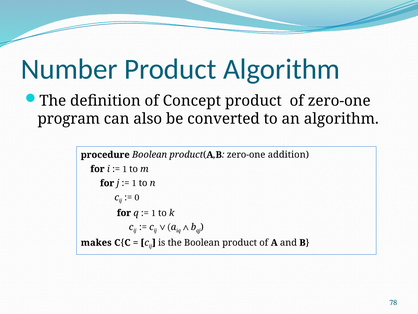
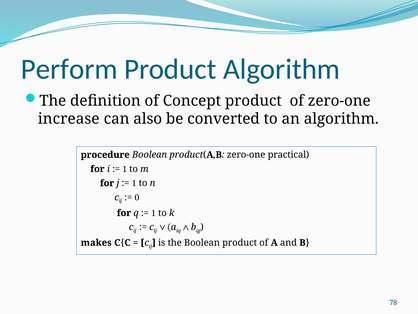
Number: Number -> Perform (69, 69)
program: program -> increase (69, 119)
addition: addition -> practical (288, 155)
